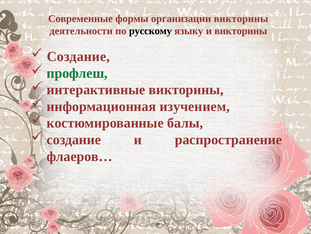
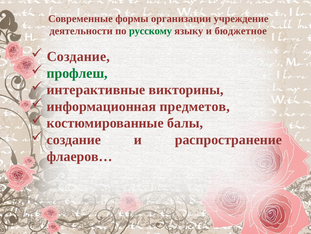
организации викторины: викторины -> учреждение (241, 19)
русскому colour: black -> green (150, 31)
и викторины: викторины -> бюджетное (241, 31)
изучением: изучением -> предметов (195, 106)
